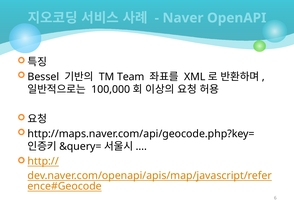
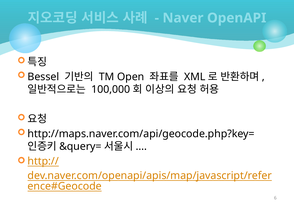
Team: Team -> Open (131, 77)
